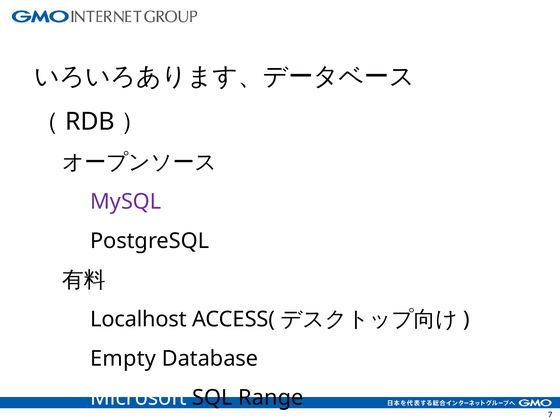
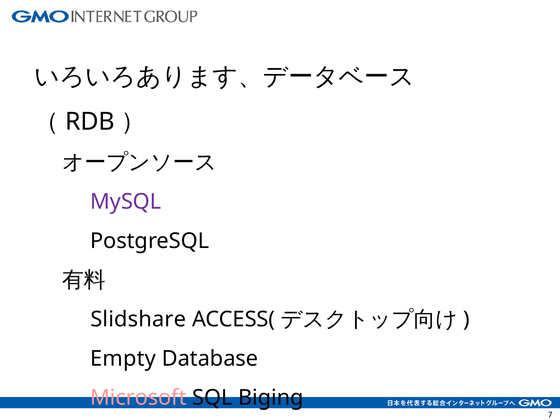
Localhost: Localhost -> Slidshare (138, 319)
Microsoft colour: white -> pink (138, 398)
Range: Range -> Biging (271, 398)
